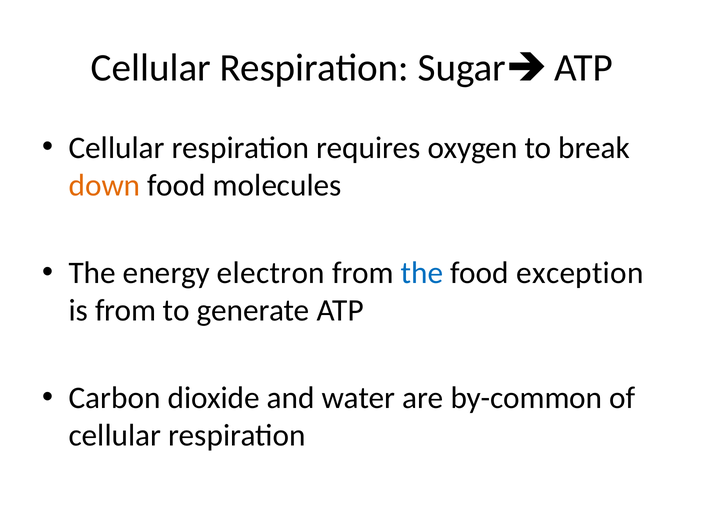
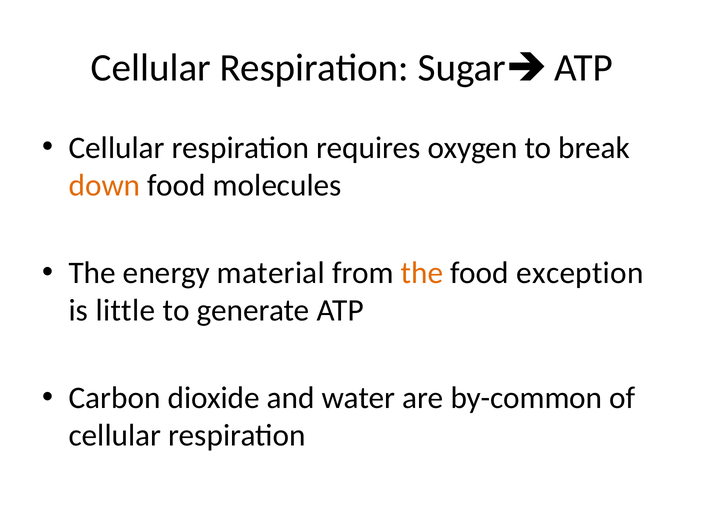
electron: electron -> material (271, 273)
the colour: blue -> orange (422, 273)
is from: from -> little (125, 310)
